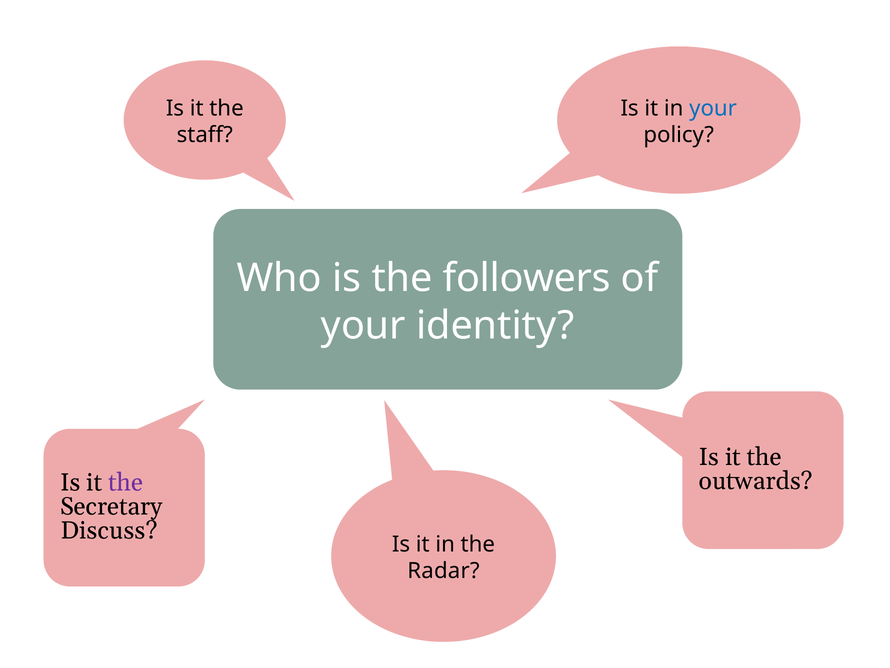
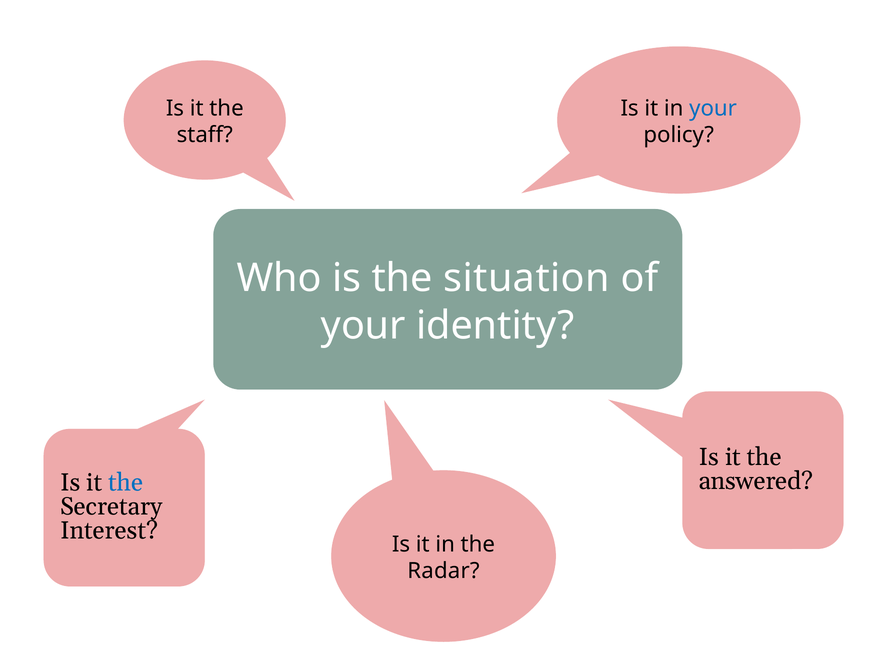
followers: followers -> situation (527, 278)
outwards: outwards -> answered (756, 481)
the colour: purple -> blue (126, 482)
Discuss: Discuss -> Interest (109, 530)
